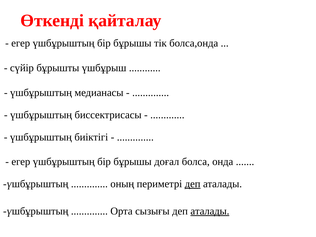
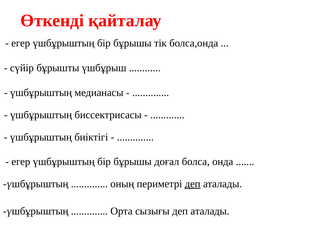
аталады underline: present -> none (210, 211)
